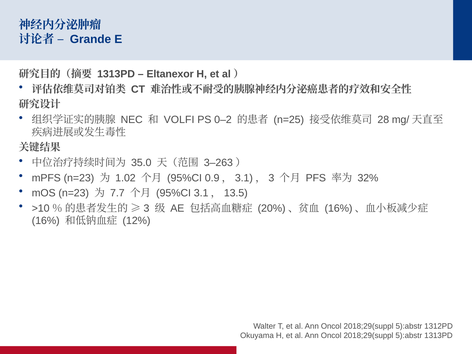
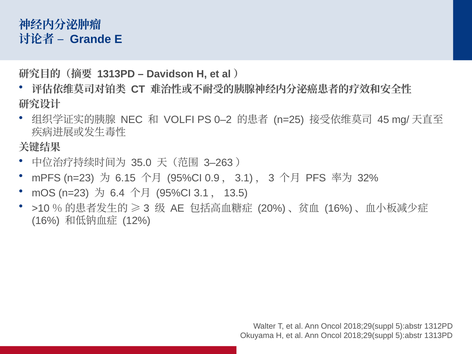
Eltanexor: Eltanexor -> Davidson (170, 74)
28: 28 -> 45 (383, 120)
1.02: 1.02 -> 6.15 (125, 178)
7.7: 7.7 -> 6.4 (117, 193)
